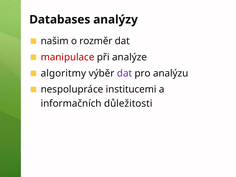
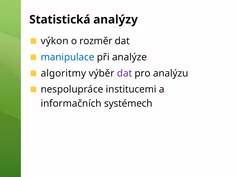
Databases: Databases -> Statistická (60, 20)
našim: našim -> výkon (55, 41)
manipulace colour: red -> blue (68, 57)
důležitosti: důležitosti -> systémech (128, 104)
